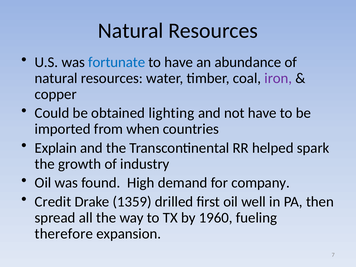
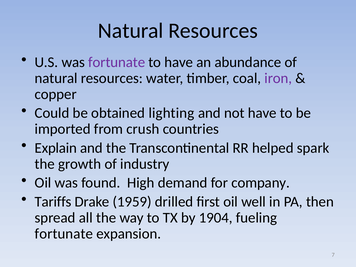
fortunate colour: blue -> purple (117, 62)
when: when -> crush (143, 129)
Credit: Credit -> Tariffs (53, 202)
1359: 1359 -> 1959 (132, 202)
1960: 1960 -> 1904 (216, 218)
therefore: therefore -> fortunate (64, 234)
